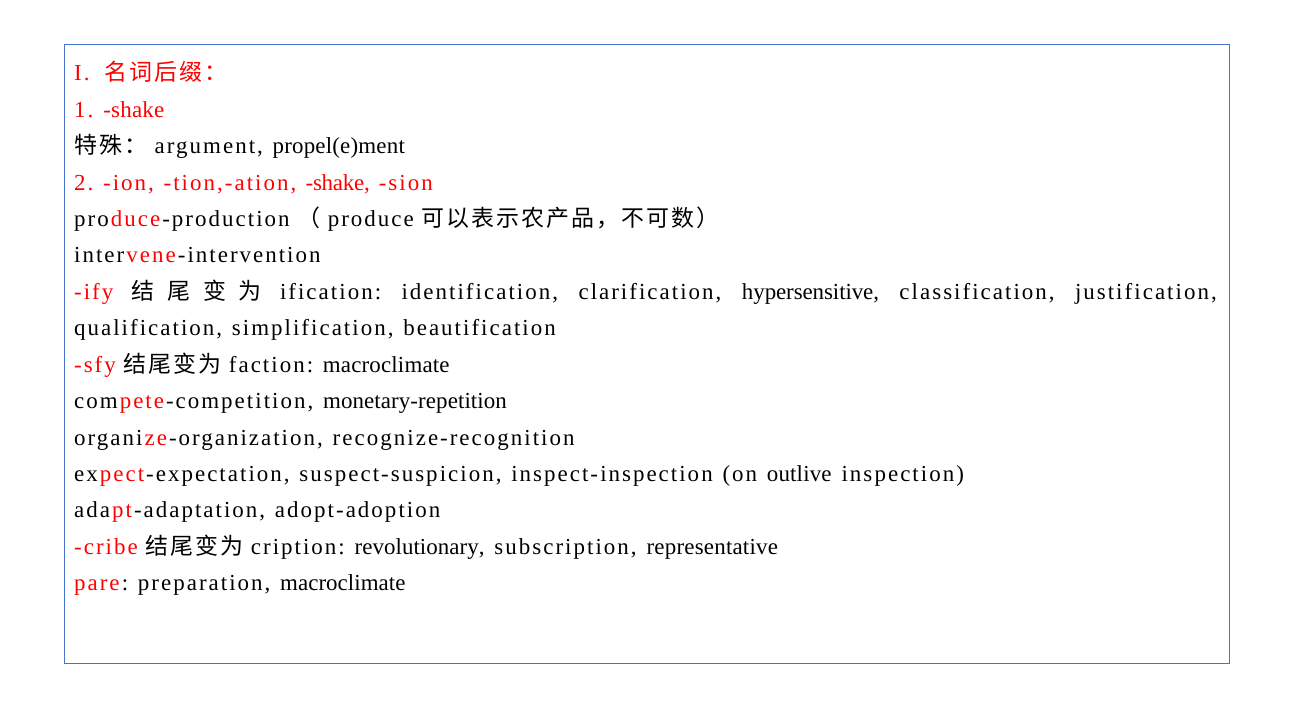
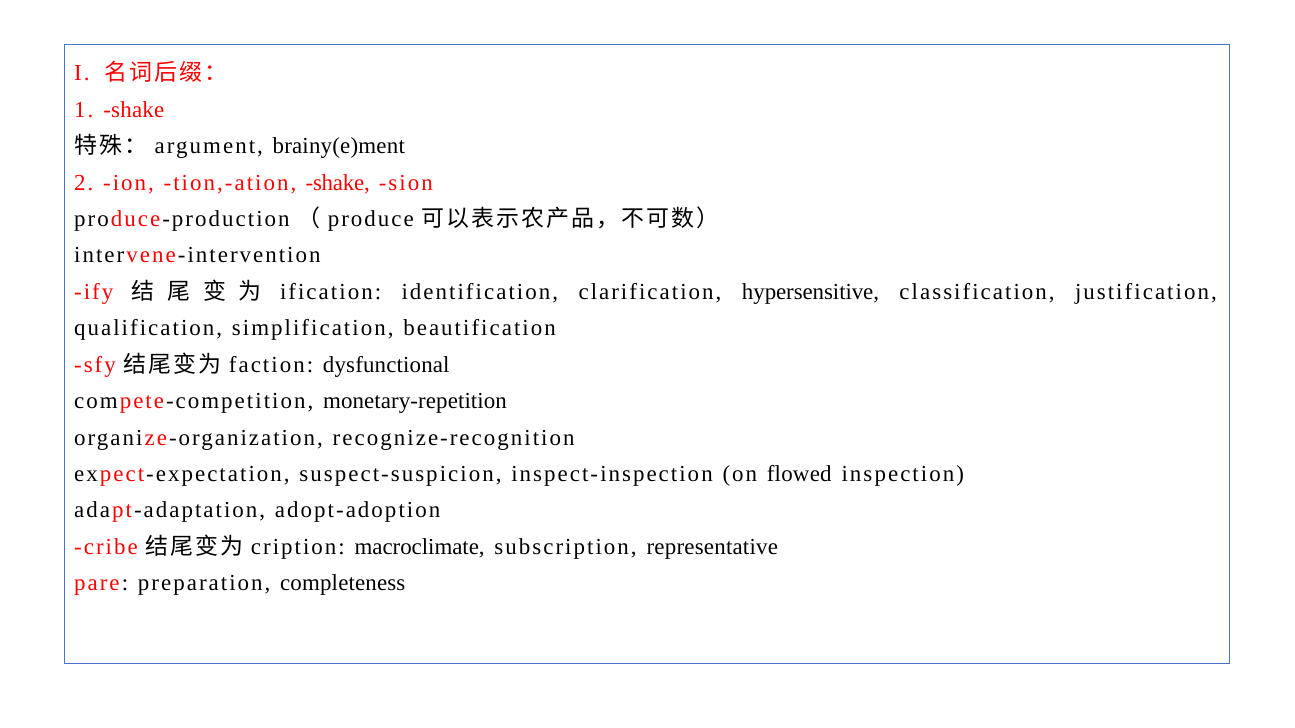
propel(e)ment: propel(e)ment -> brainy(e)ment (339, 146)
macroclimate: macroclimate -> dysfunctional (386, 365)
outlive: outlive -> flowed (799, 474)
revolutionary: revolutionary -> macroclimate (420, 547)
preparation macroclimate: macroclimate -> completeness (343, 583)
